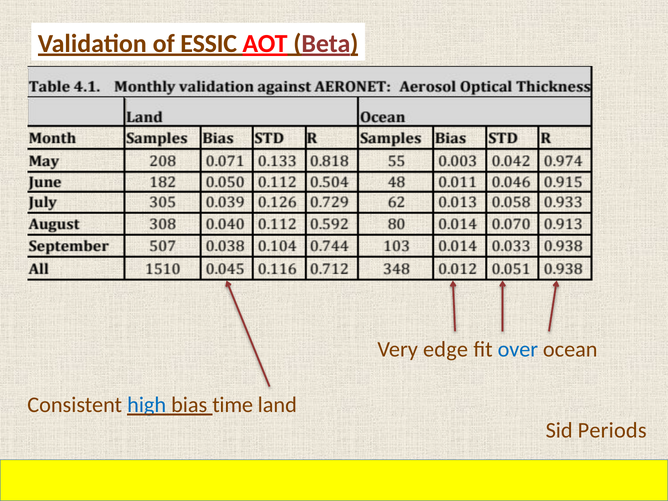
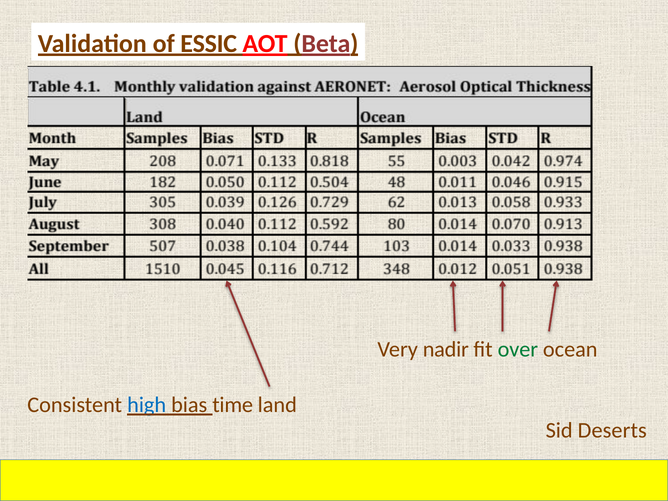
edge: edge -> nadir (446, 350)
over colour: blue -> green (518, 350)
Periods: Periods -> Deserts (612, 430)
